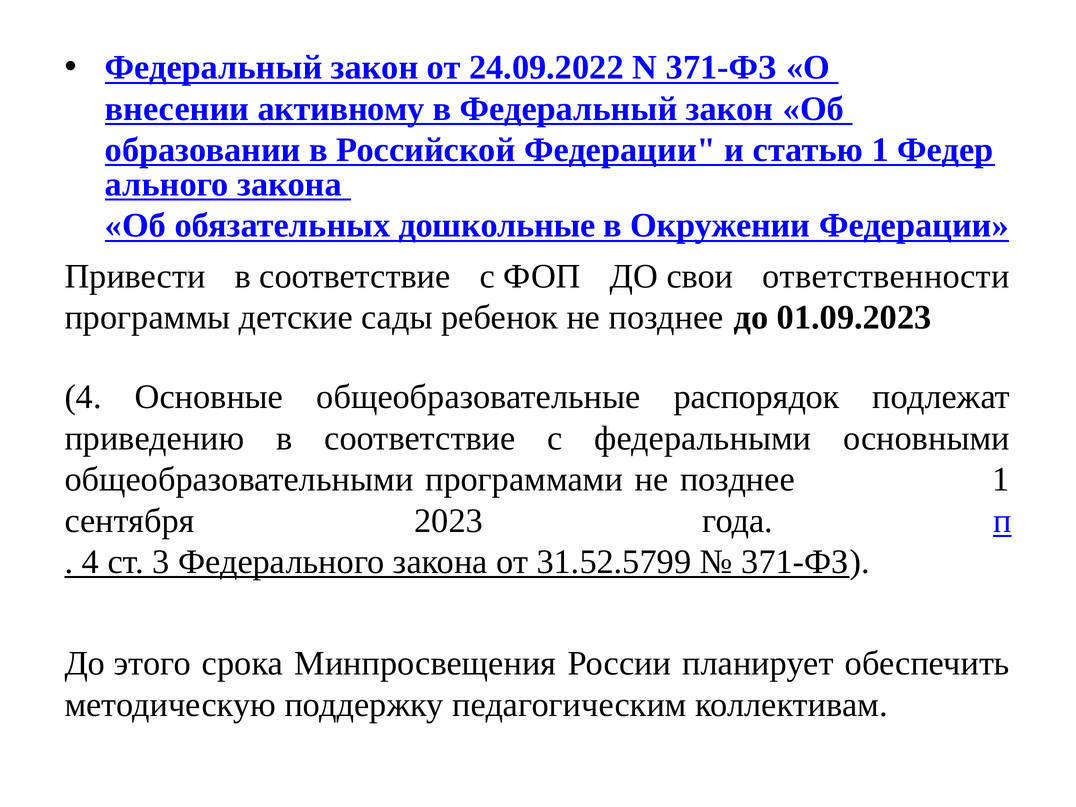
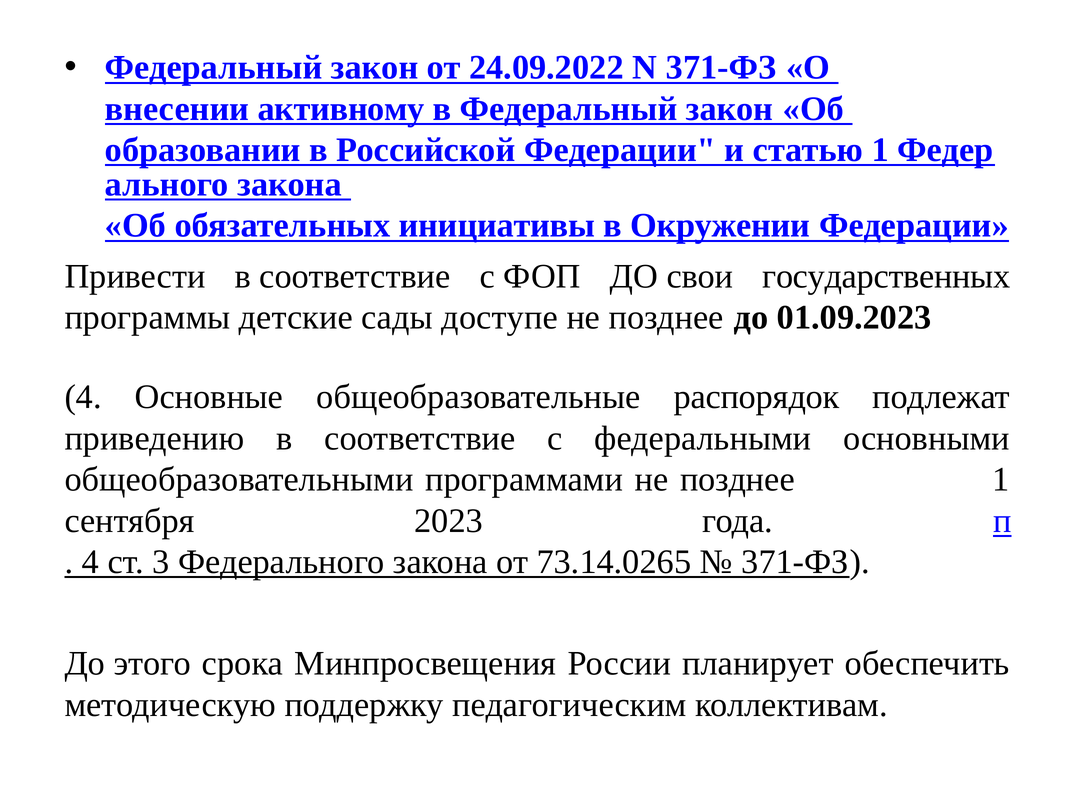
дошкольные: дошкольные -> инициативы (497, 226)
ответственности: ответственности -> государственных (886, 276)
ребенок: ребенок -> доступе (500, 318)
31.52.5799: 31.52.5799 -> 73.14.0265 (614, 562)
